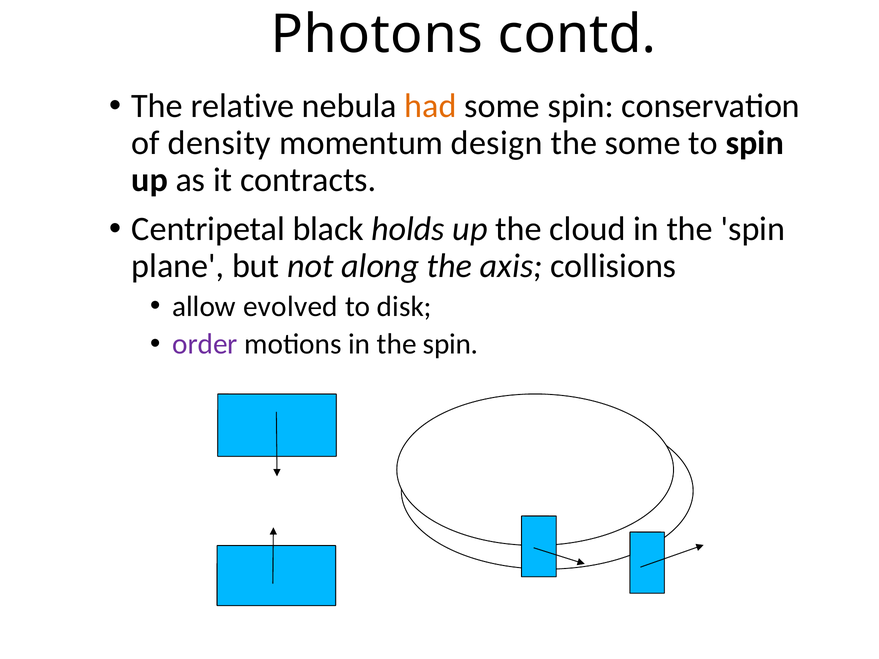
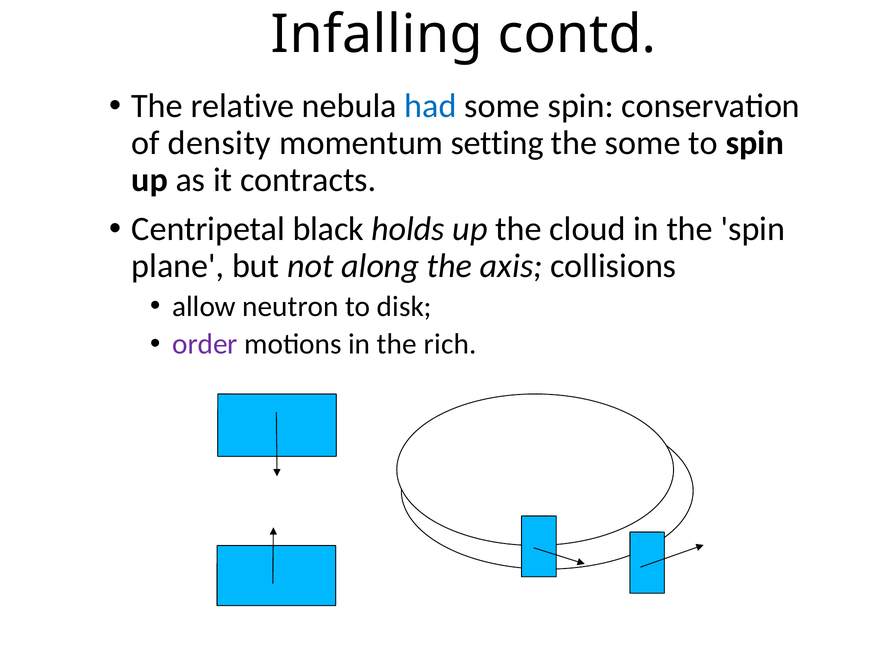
Photons: Photons -> Infalling (377, 35)
had colour: orange -> blue (431, 106)
design: design -> setting (497, 143)
evolved: evolved -> neutron (291, 307)
motions in the spin: spin -> rich (450, 344)
